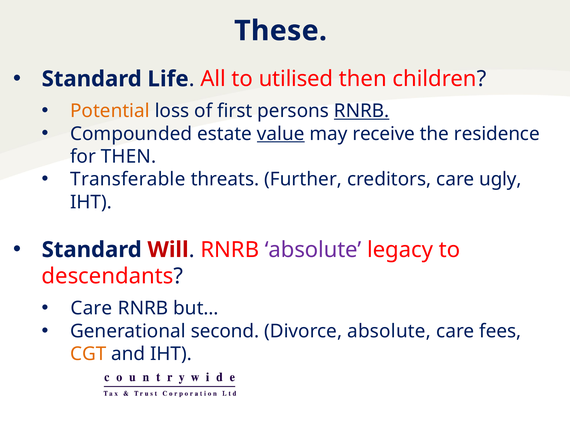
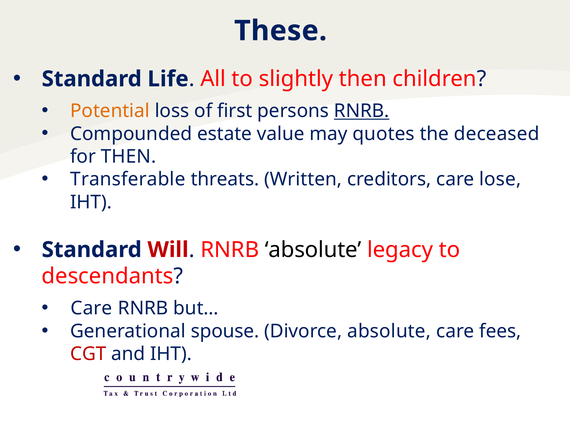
utilised: utilised -> slightly (296, 79)
value underline: present -> none (281, 134)
receive: receive -> quotes (384, 134)
residence: residence -> deceased (497, 134)
Further: Further -> Written (303, 180)
ugly: ugly -> lose (500, 180)
absolute colour: purple -> black (313, 250)
second: second -> spouse (225, 332)
CGT colour: orange -> red (88, 354)
